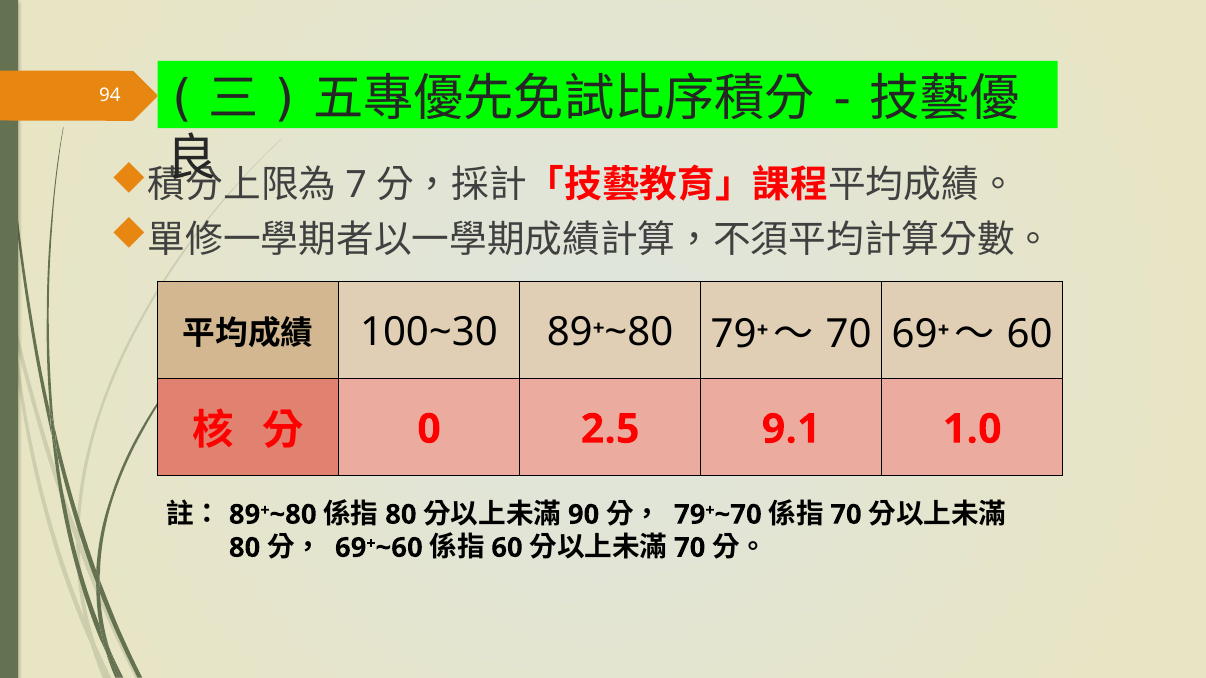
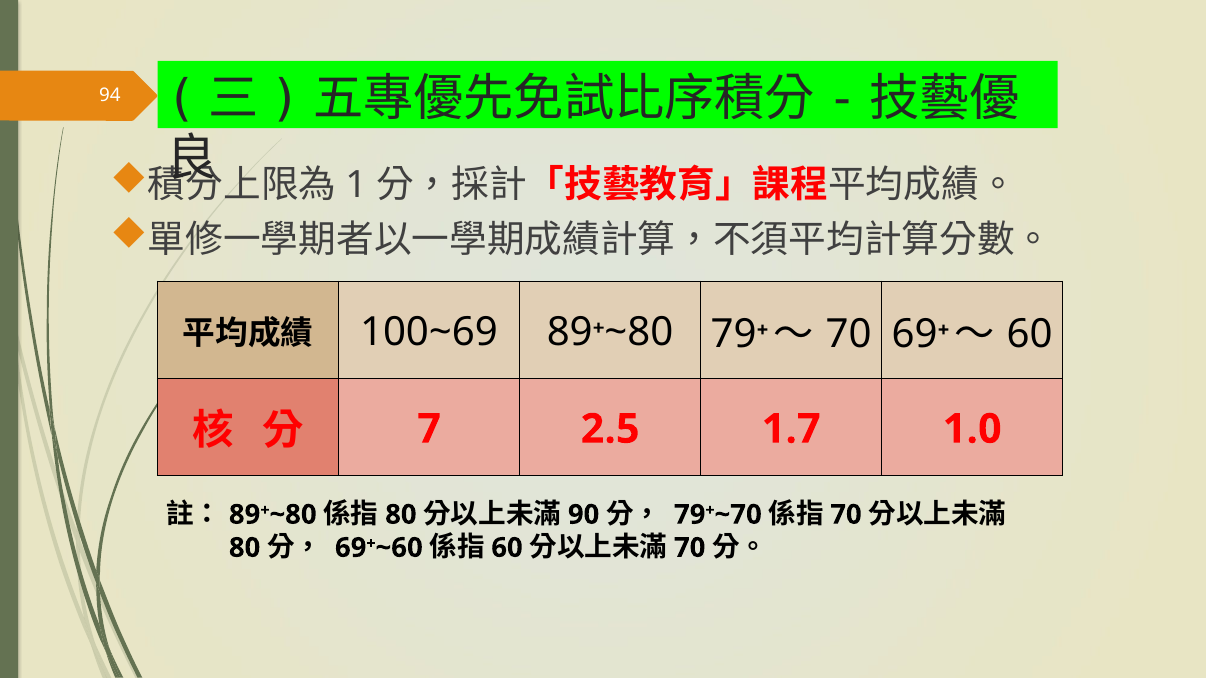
7: 7 -> 1 (356, 185)
100~30: 100~30 -> 100~69 (429, 332)
0: 0 -> 7 (429, 429)
9.1: 9.1 -> 1.7 (791, 429)
